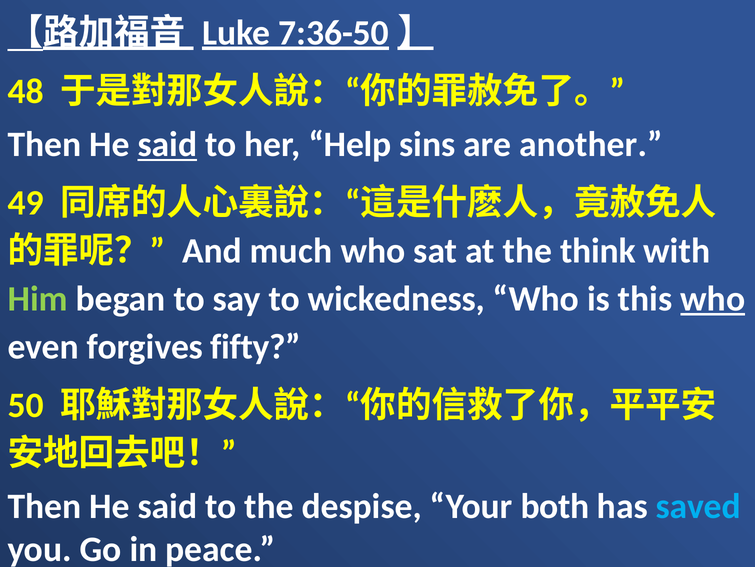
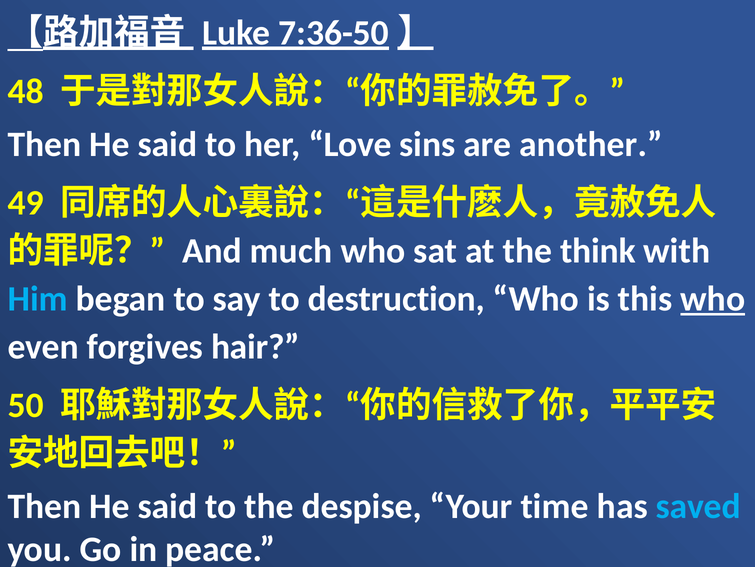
said underline: present -> none (167, 144)
Help: Help -> Love (350, 144)
Him colour: light green -> light blue (38, 299)
wickedness: wickedness -> destruction (396, 299)
fifty: fifty -> hair (256, 346)
both: both -> time (555, 506)
